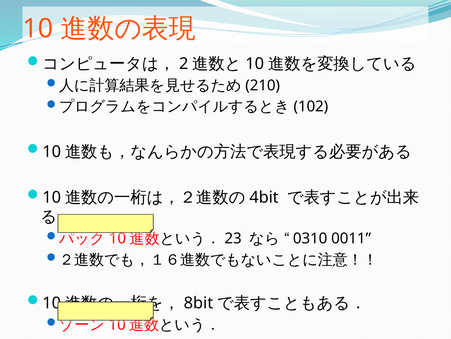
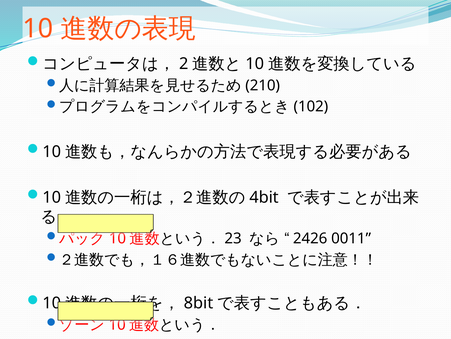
0310: 0310 -> 2426 (310, 238)
